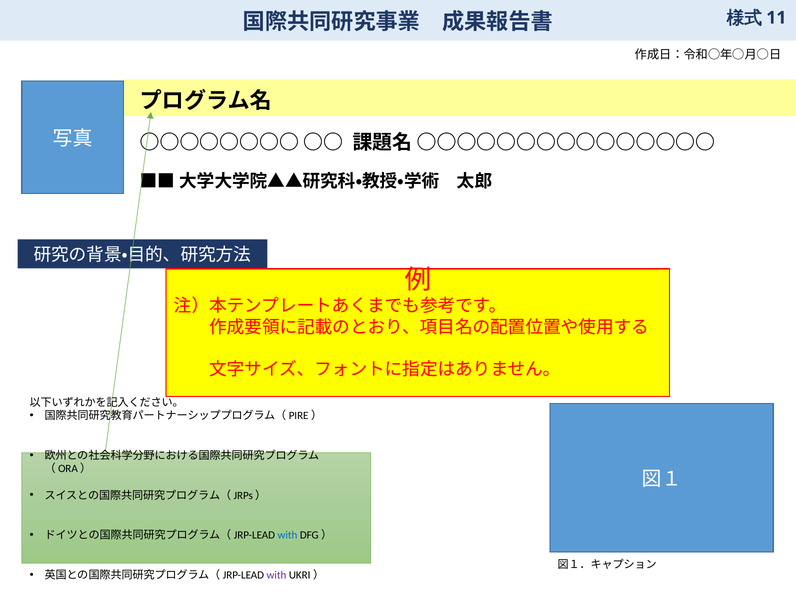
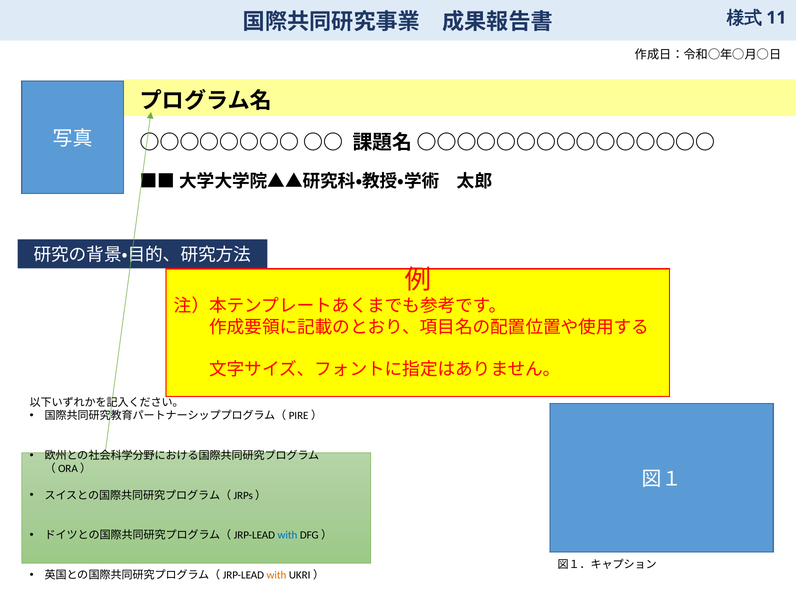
with colour: purple -> orange (276, 575)
